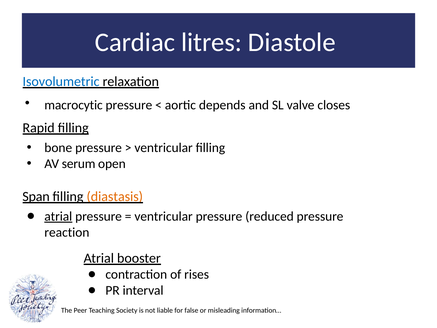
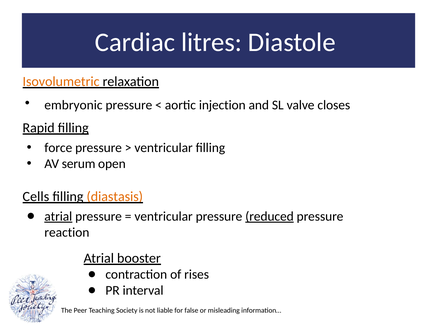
Isovolumetric colour: blue -> orange (61, 81)
macrocytic: macrocytic -> embryonic (73, 105)
depends: depends -> injection (222, 105)
bone: bone -> force (58, 148)
Span: Span -> Cells (36, 196)
reduced underline: none -> present (269, 216)
